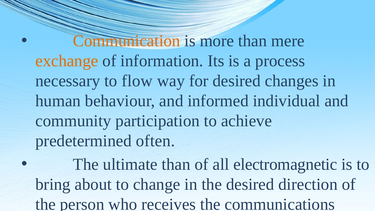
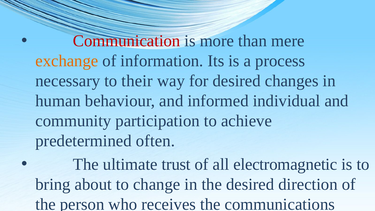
Communication colour: orange -> red (127, 41)
flow: flow -> their (137, 81)
ultimate than: than -> trust (176, 164)
